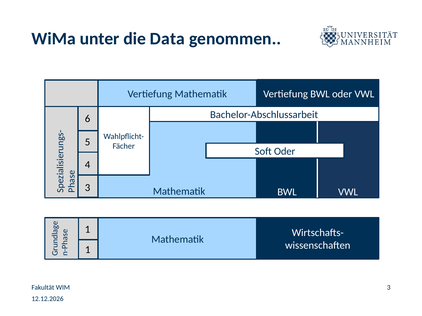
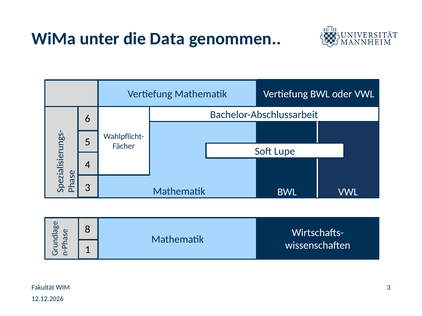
Soft Oder: Oder -> Lupe (285, 152)
1: 1 -> 8 (88, 230)
